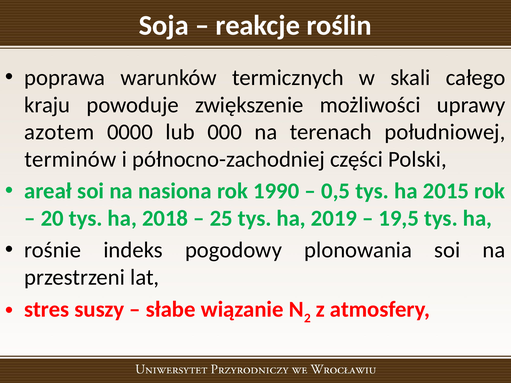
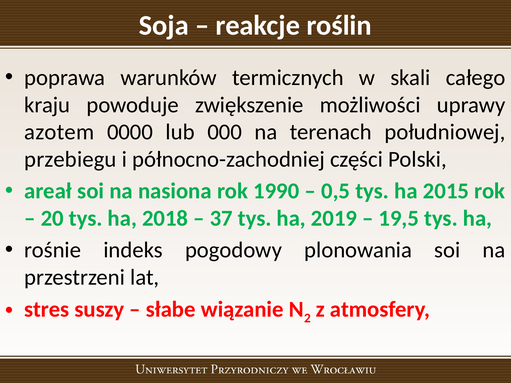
terminów: terminów -> przebiegu (70, 159)
25: 25 -> 37 (221, 219)
